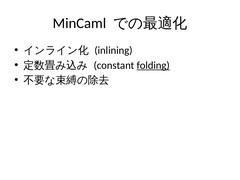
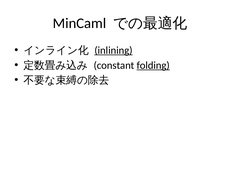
inlining underline: none -> present (114, 50)
